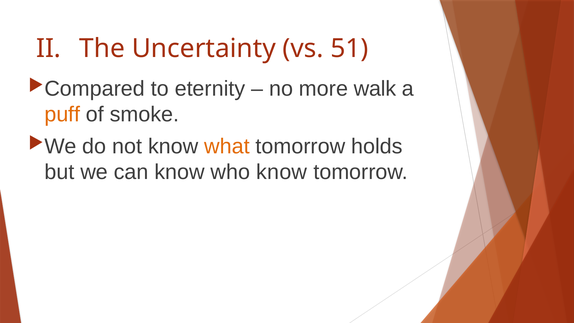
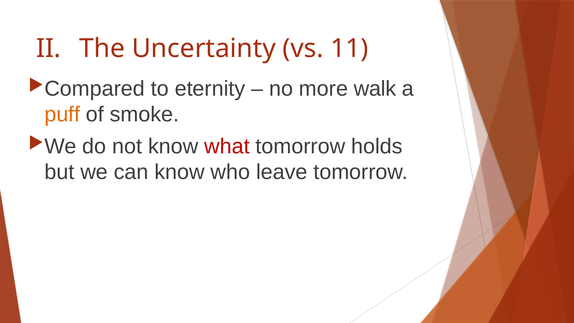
51: 51 -> 11 (349, 49)
what colour: orange -> red (227, 146)
who know: know -> leave (282, 172)
